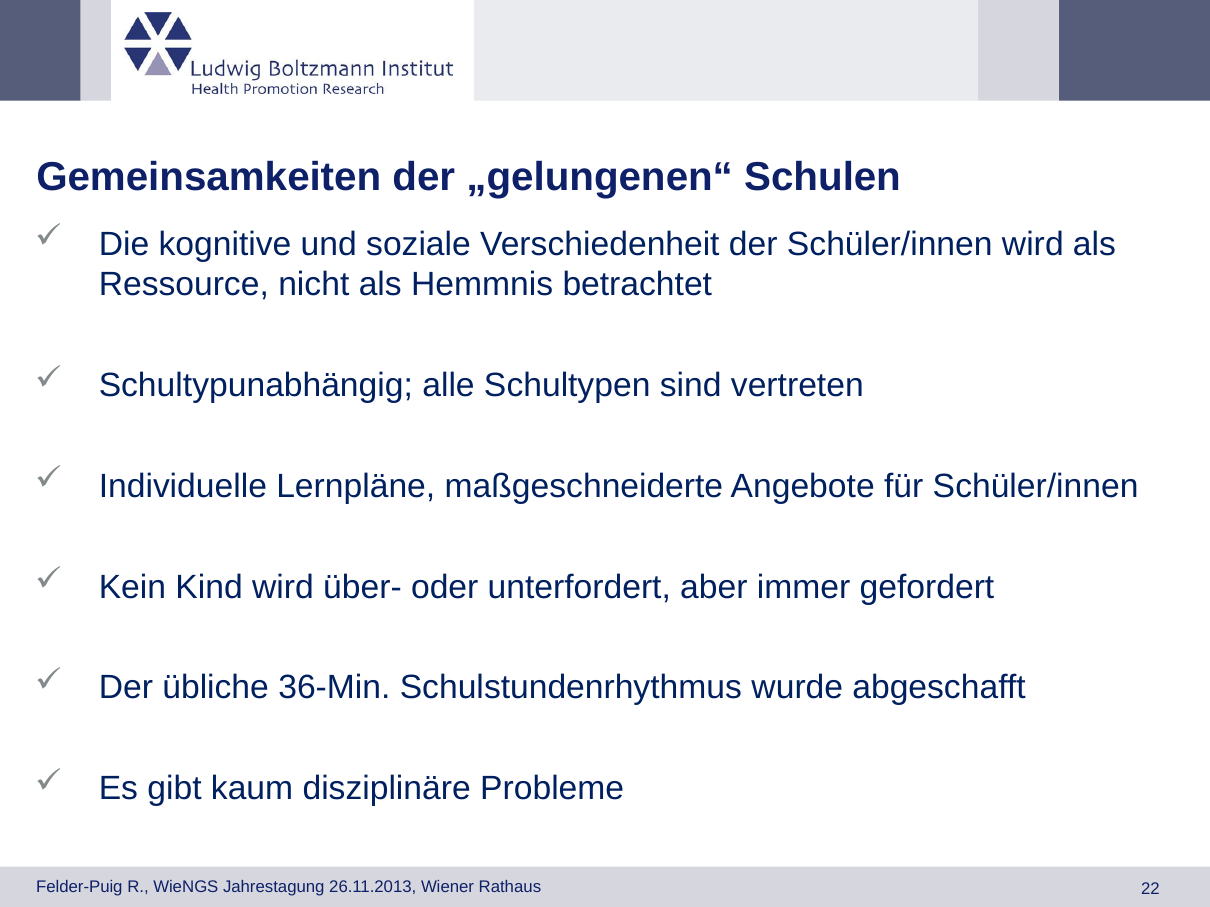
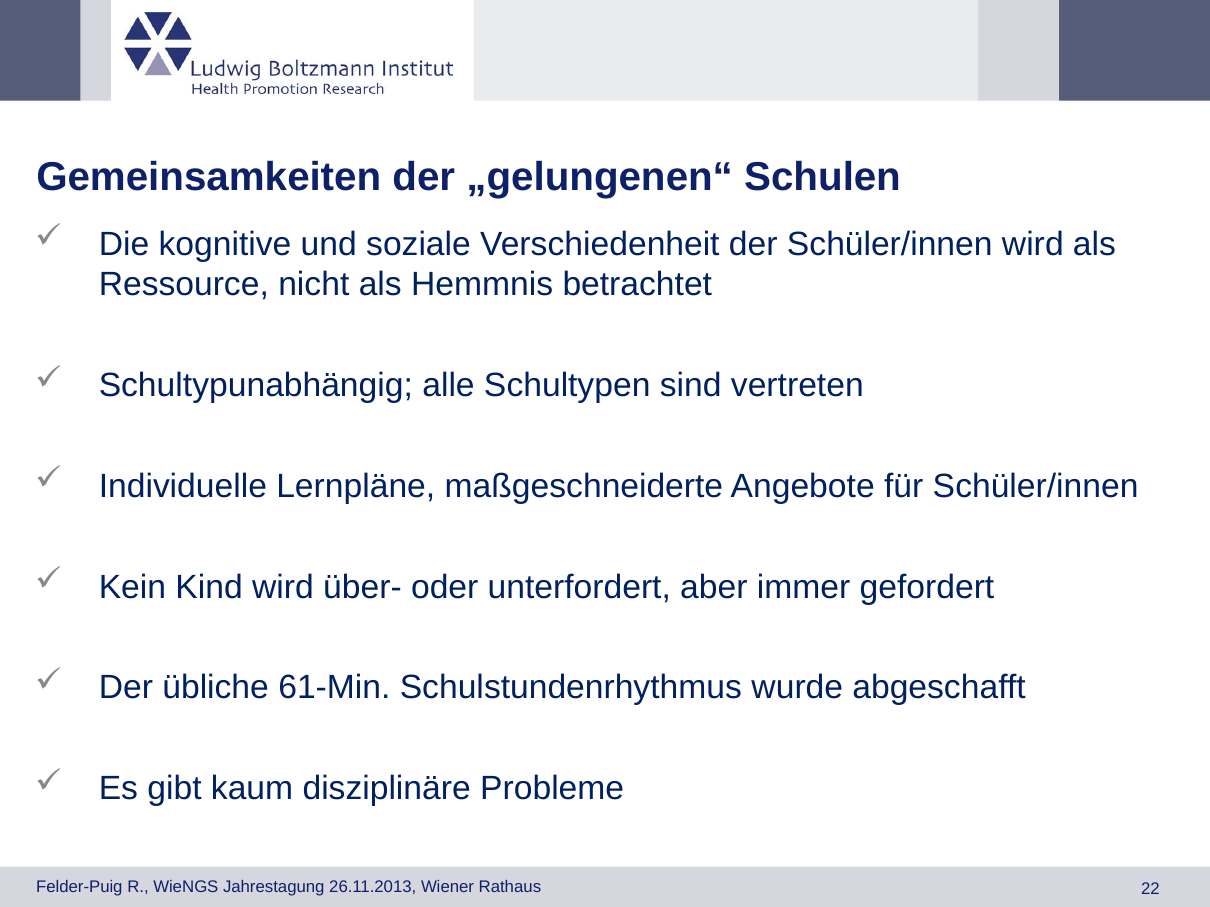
36-Min: 36-Min -> 61-Min (334, 688)
